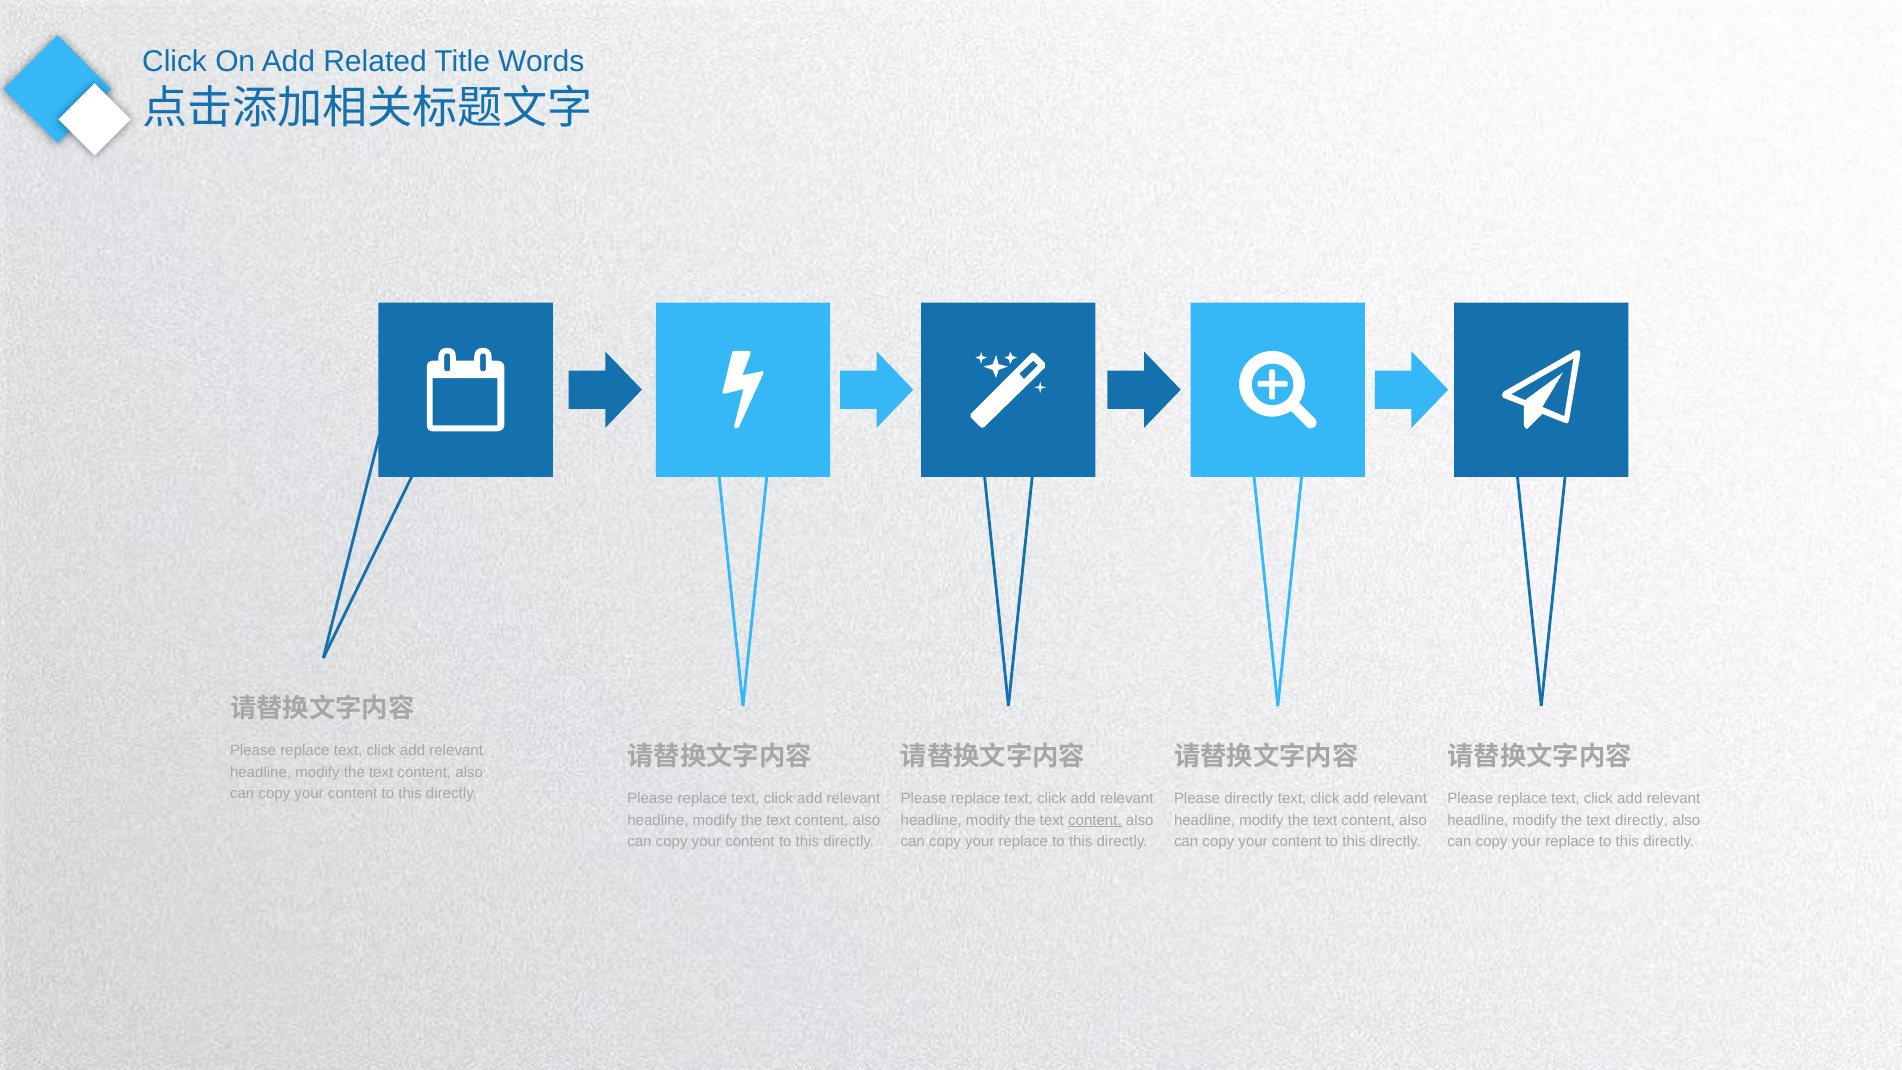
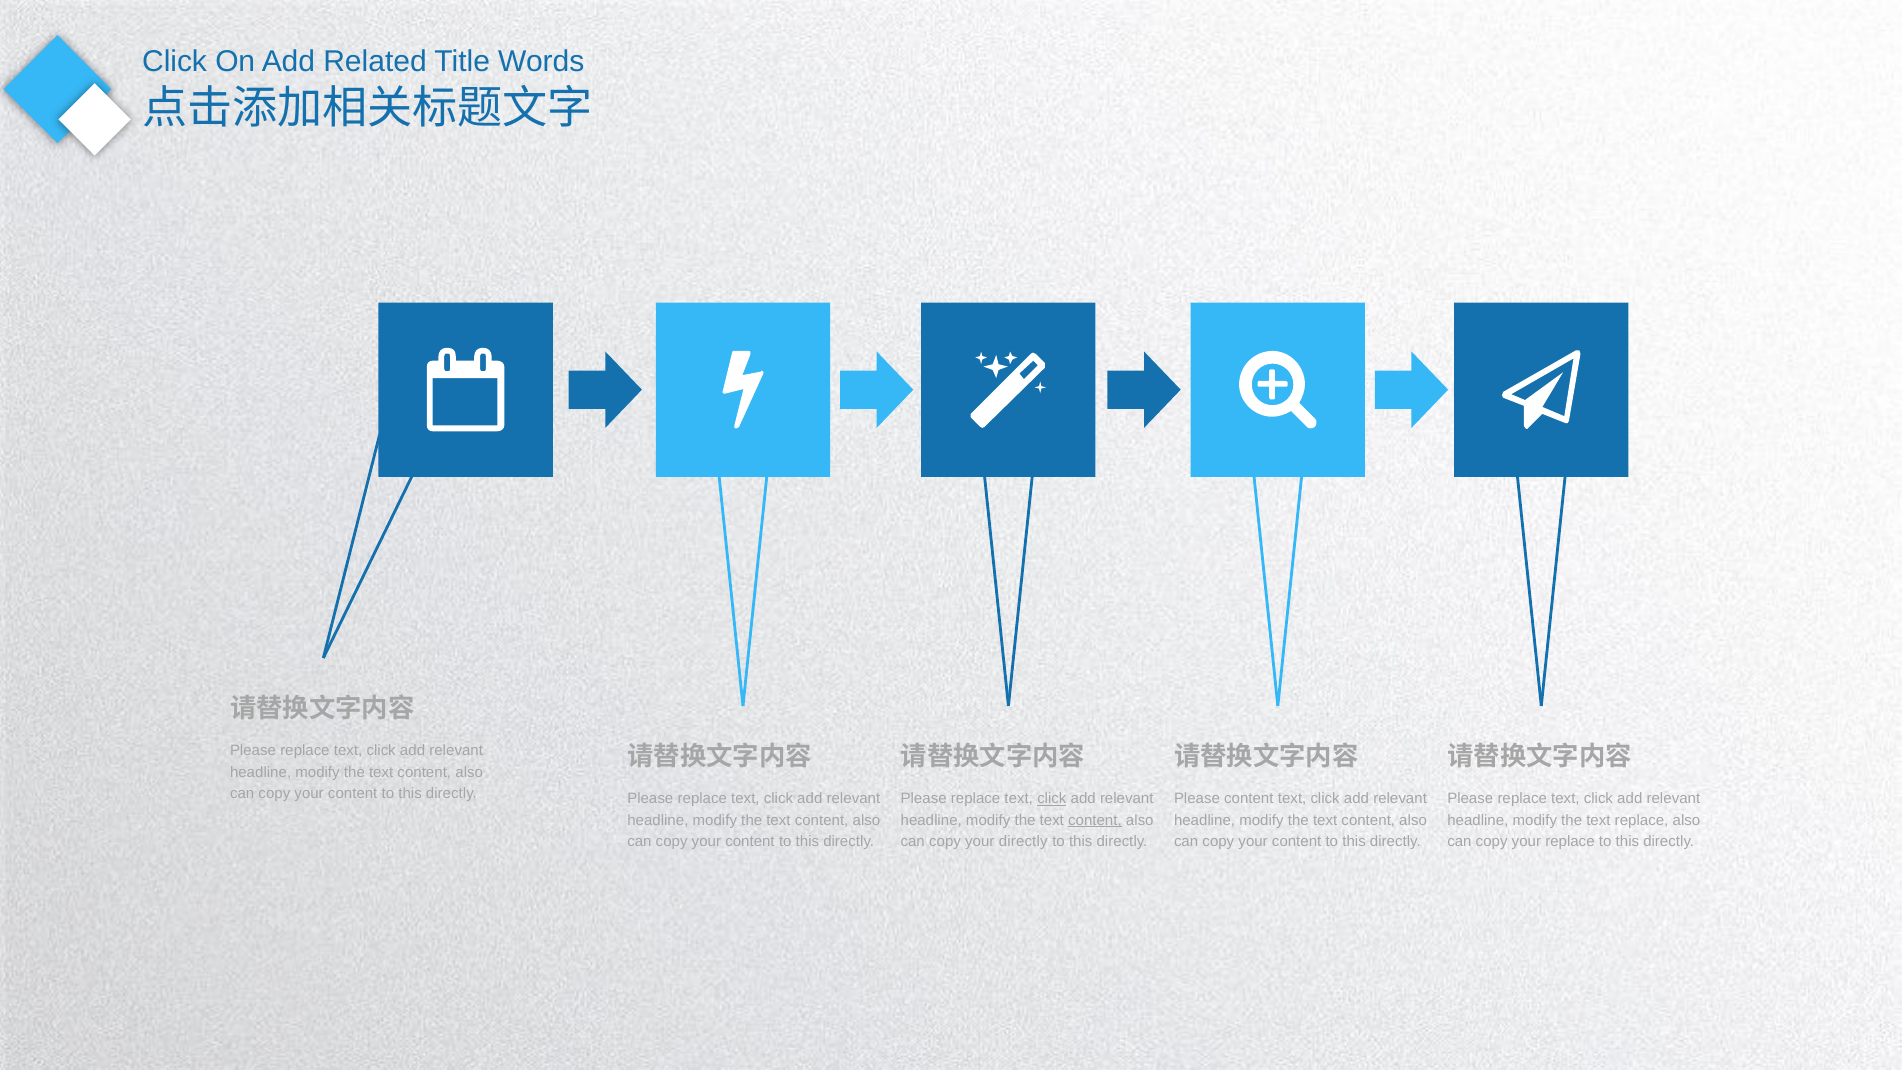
click underline: none -> present (1052, 799)
Please directly: directly -> content (1249, 799)
text directly: directly -> replace (1642, 820)
replace: replace -> directly (1023, 842)
